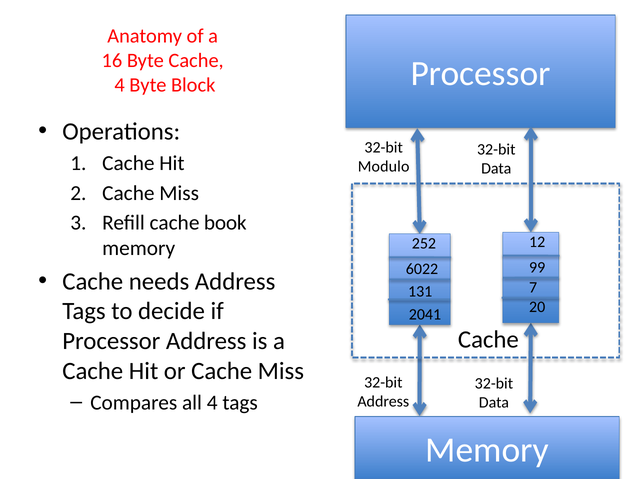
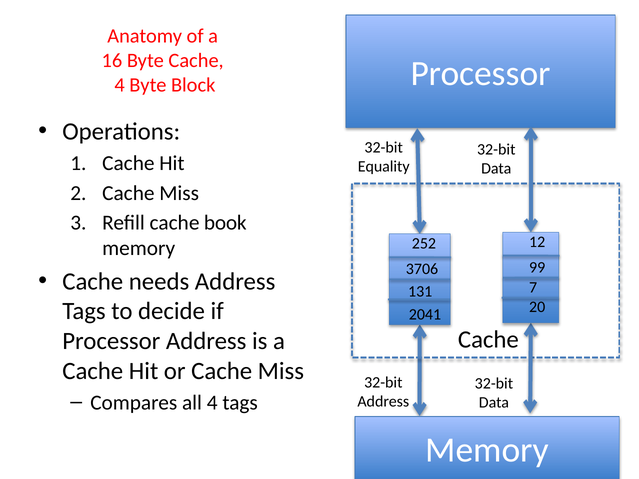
Modulo: Modulo -> Equality (384, 167)
6022: 6022 -> 3706 (422, 269)
